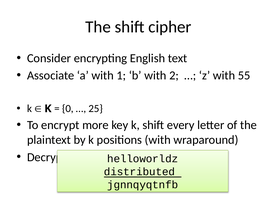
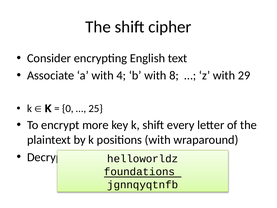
1: 1 -> 4 (121, 75)
2: 2 -> 8 (174, 75)
55: 55 -> 29 (244, 75)
distributed: distributed -> foundations (139, 172)
